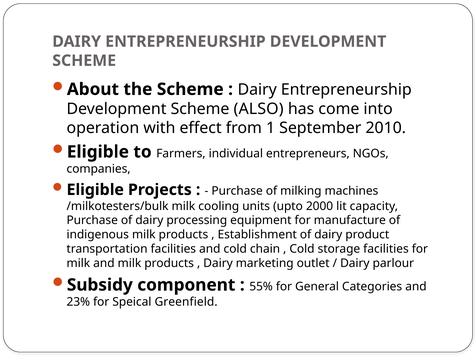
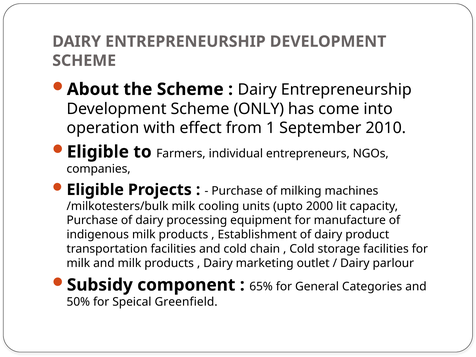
ALSO: ALSO -> ONLY (259, 109)
55%: 55% -> 65% (261, 287)
23%: 23% -> 50% (78, 302)
